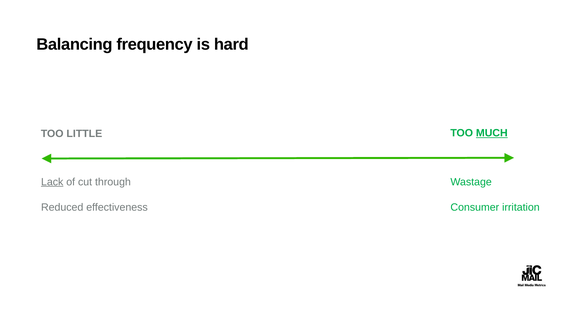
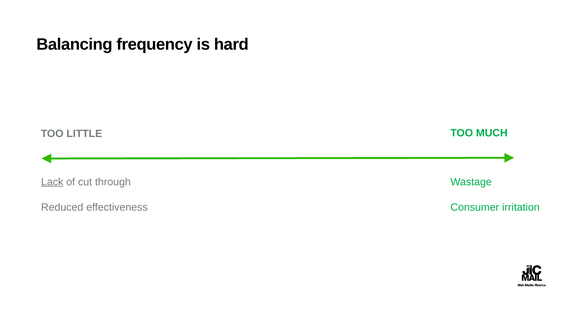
MUCH underline: present -> none (492, 133)
